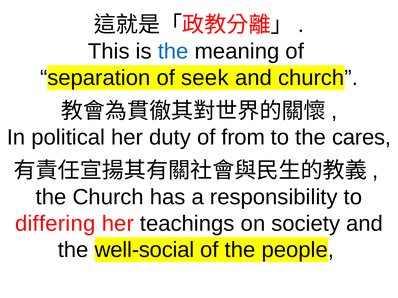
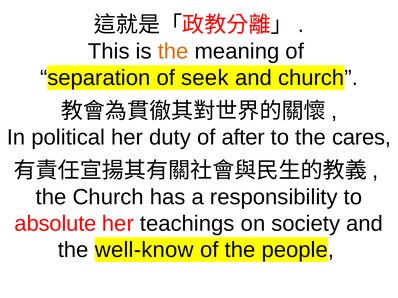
the colour: blue -> orange (173, 52)
from: from -> after (243, 138)
differing: differing -> absolute (55, 224)
well-social: well-social -> well-know (144, 250)
